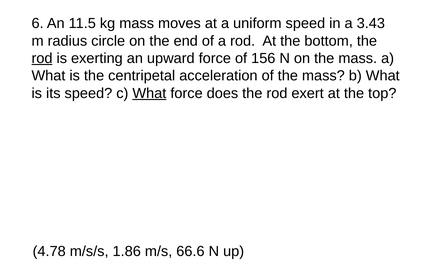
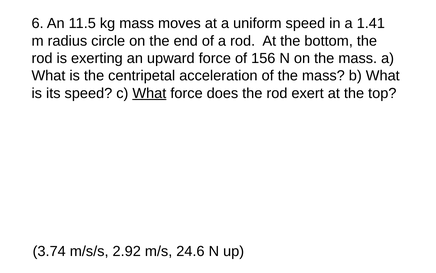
3.43: 3.43 -> 1.41 (371, 23)
rod underline: present -> none (42, 58)
4.78: 4.78 -> 3.74 (49, 251)
1.86: 1.86 -> 2.92 (127, 251)
66.6: 66.6 -> 24.6 (190, 251)
